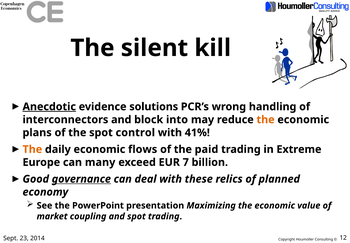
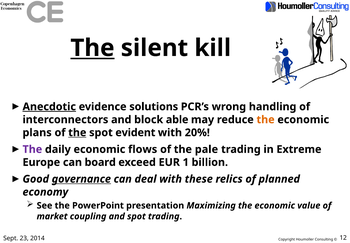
The underline: none -> present (92, 48)
into: into -> able (177, 119)
the underline: none -> present (77, 132)
control: control -> evident (135, 132)
41%: 41% -> 20% (197, 132)
The colour: orange -> purple (32, 149)
paid: paid -> pale (206, 149)
many: many -> board (100, 162)
7: 7 -> 1 (186, 162)
